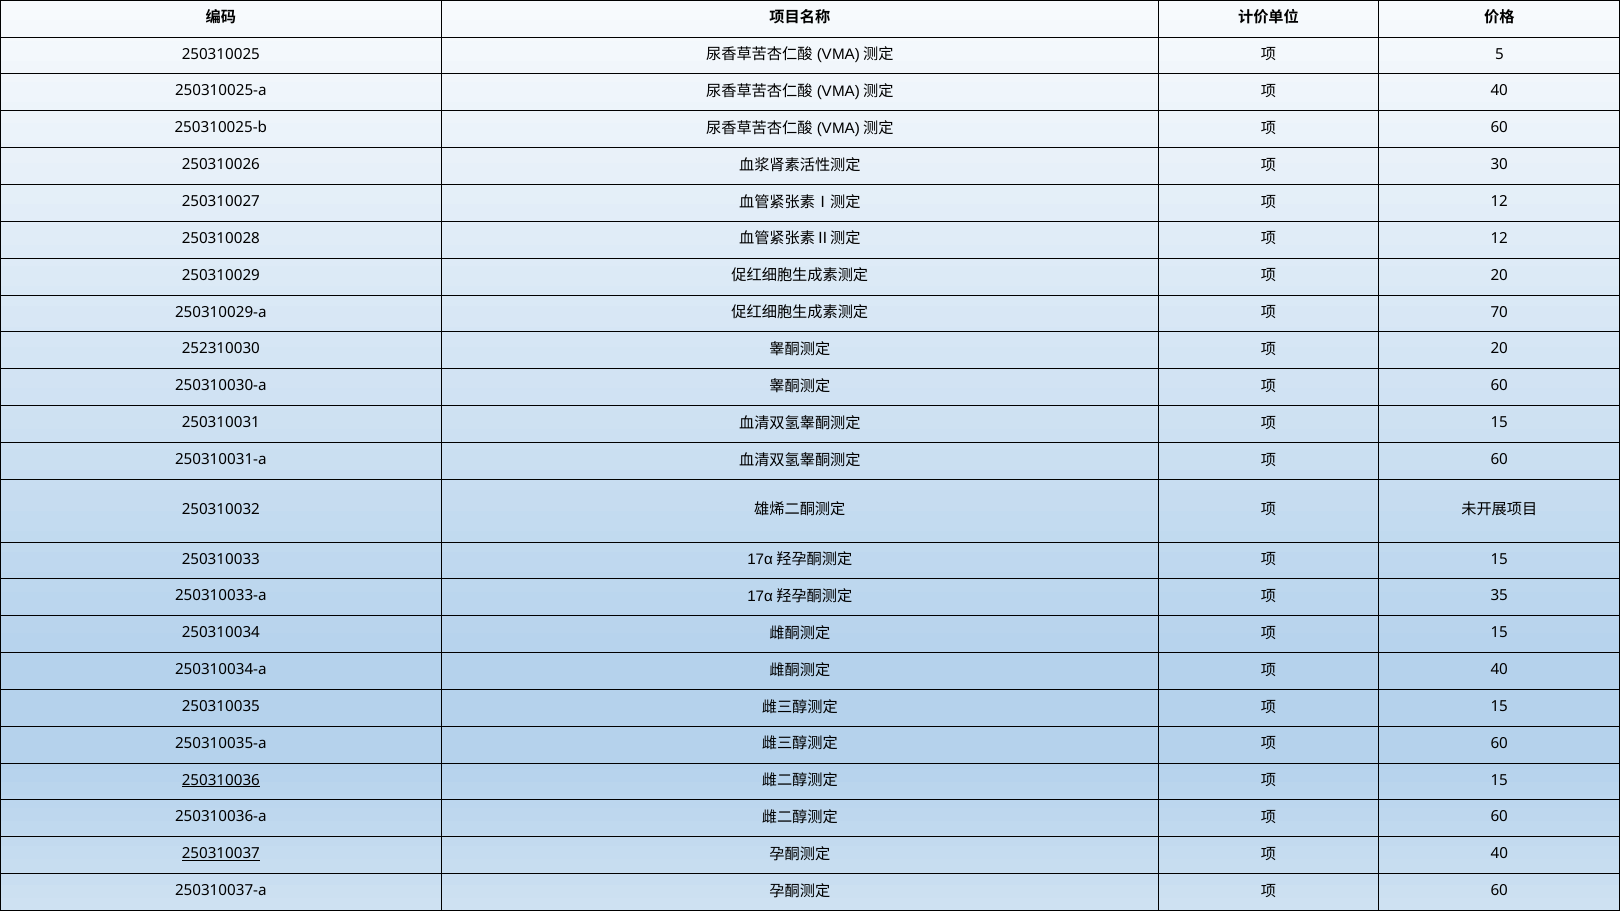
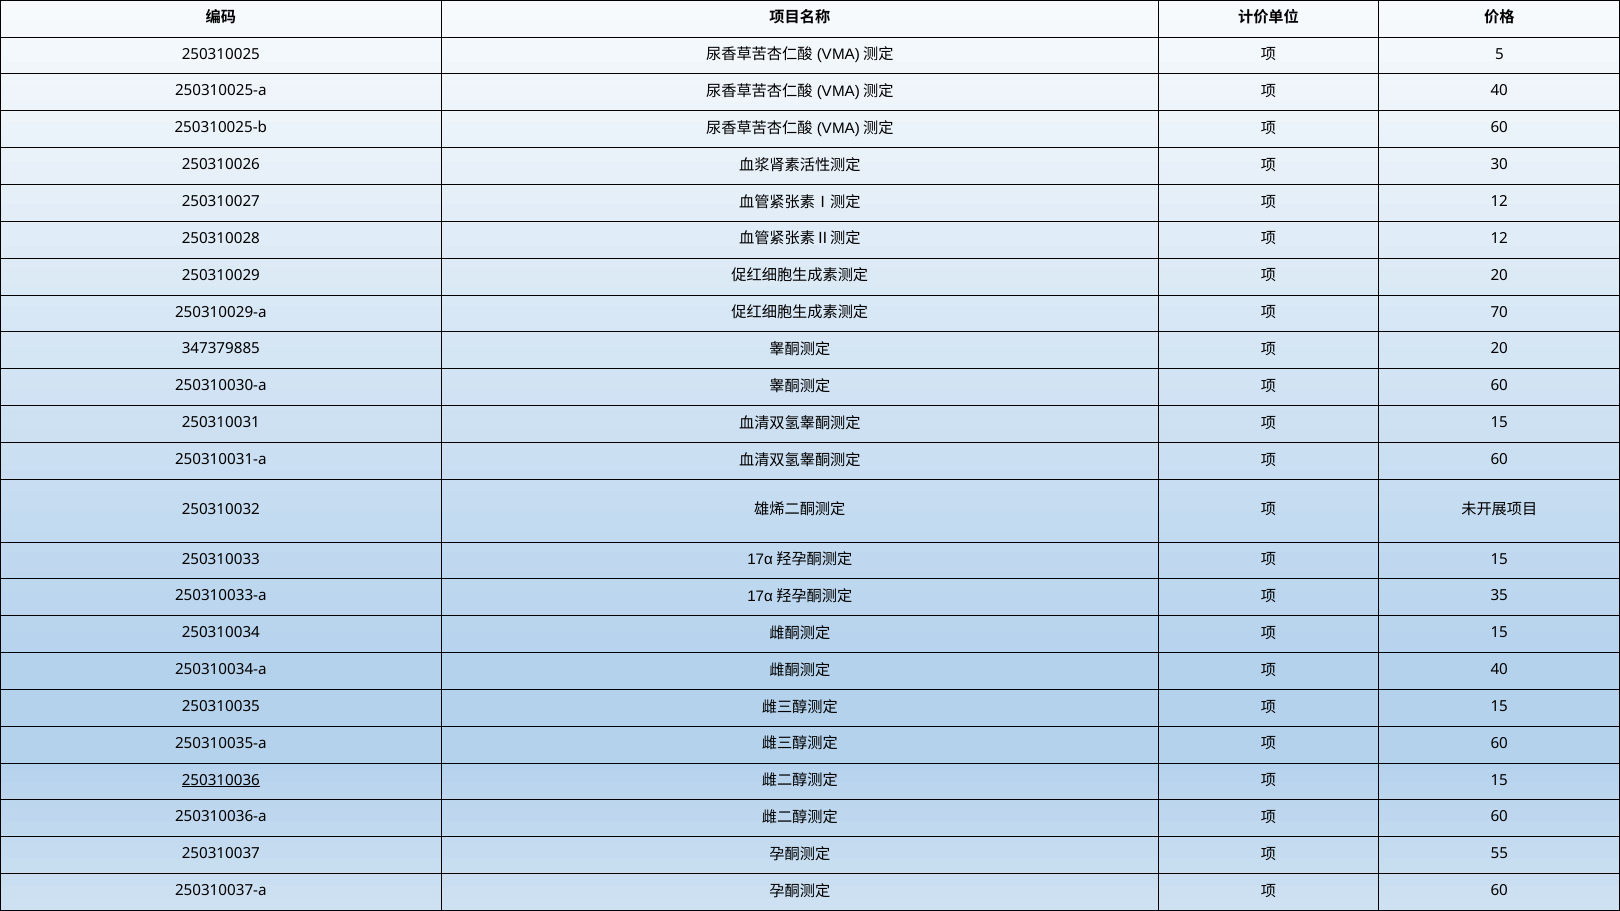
252310030: 252310030 -> 347379885 (221, 349)
250310037 underline: present -> none (221, 854)
40: 40 -> 55 (1499, 854)
